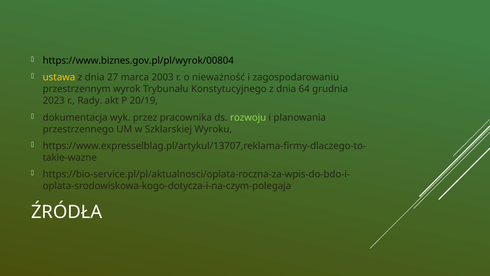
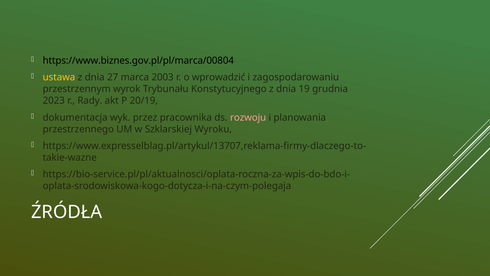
https://www.biznes.gov.pl/pl/wyrok/00804: https://www.biznes.gov.pl/pl/wyrok/00804 -> https://www.biznes.gov.pl/pl/marca/00804 (138, 61)
nieważność: nieważność -> wprowadzić (219, 77)
64: 64 -> 19 (304, 89)
rozwoju colour: light green -> pink (248, 117)
